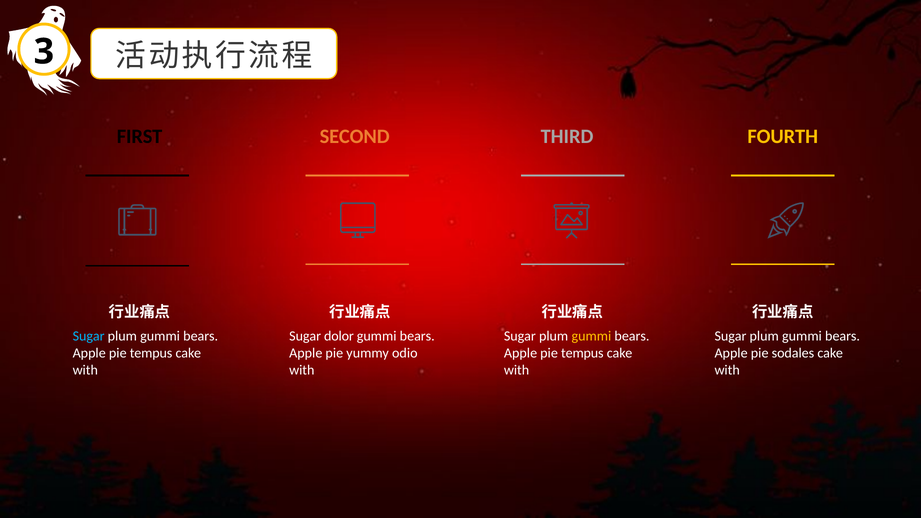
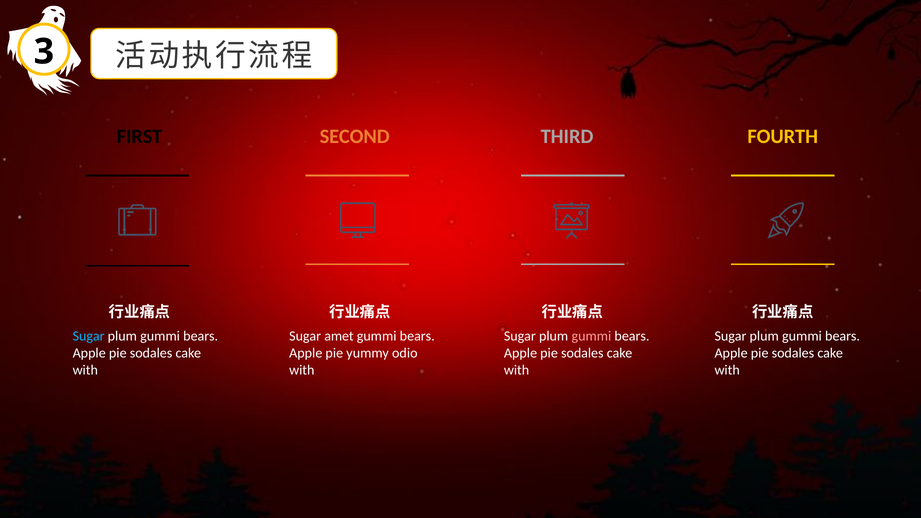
dolor: dolor -> amet (339, 336)
gummi colour: yellow -> pink (591, 336)
tempus: tempus -> sodales (151, 353)
tempus: tempus -> sodales (582, 353)
